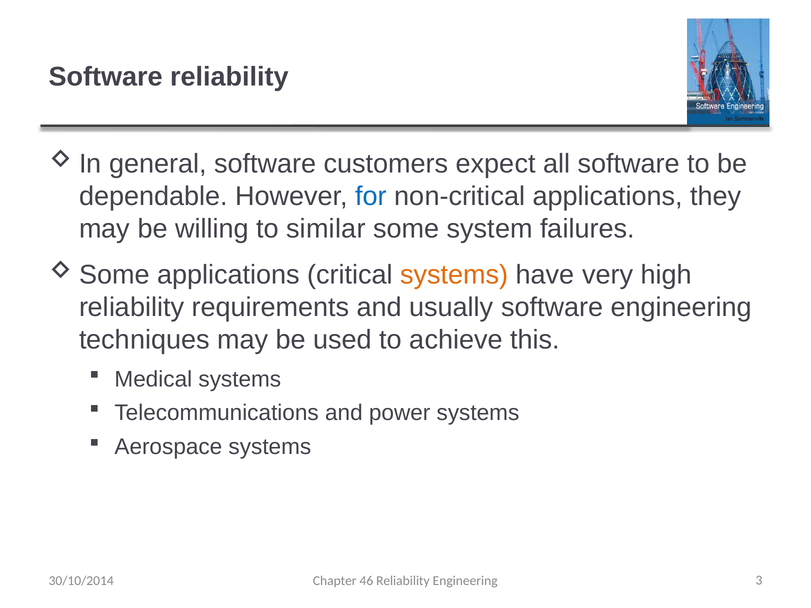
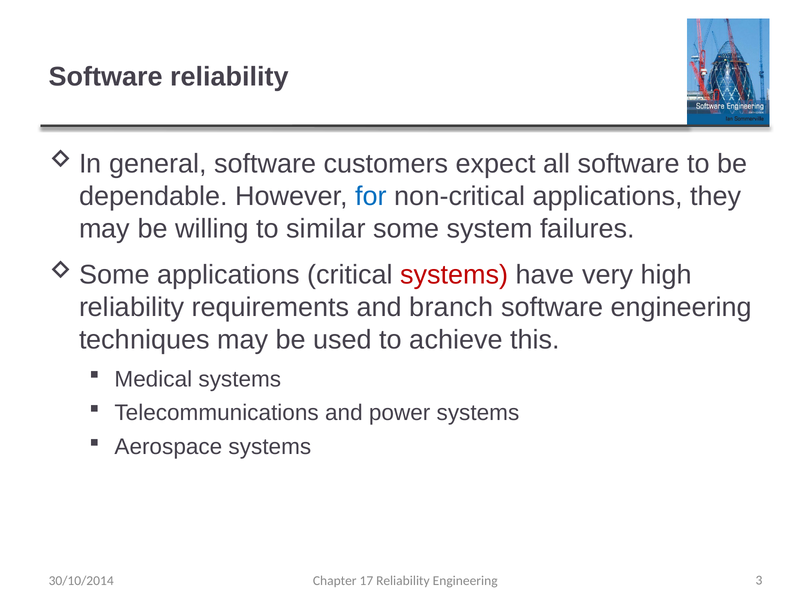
systems colour: orange -> red (454, 275)
usually: usually -> branch (451, 307)
46: 46 -> 17 (366, 581)
